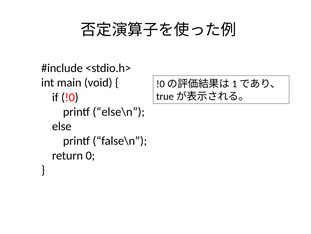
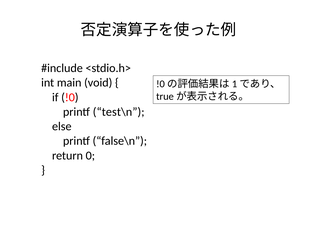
else\n: else\n -> test\n (119, 111)
